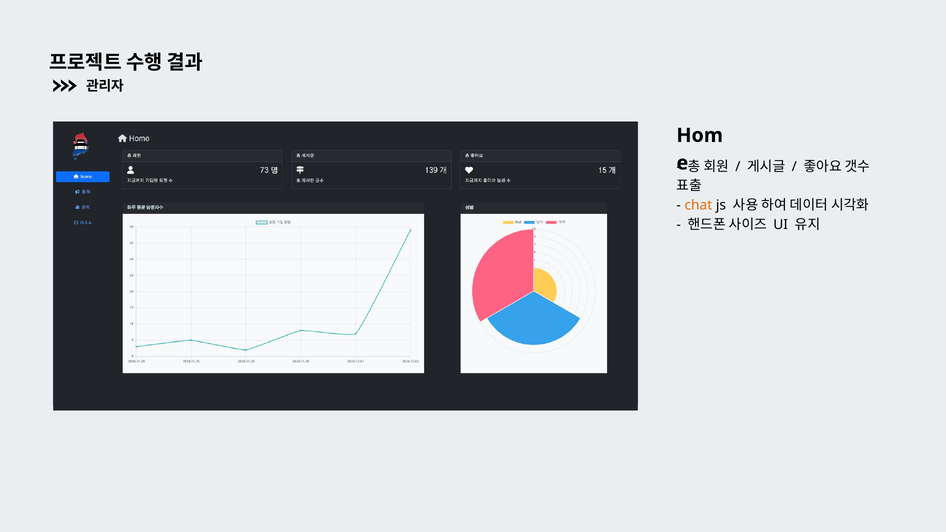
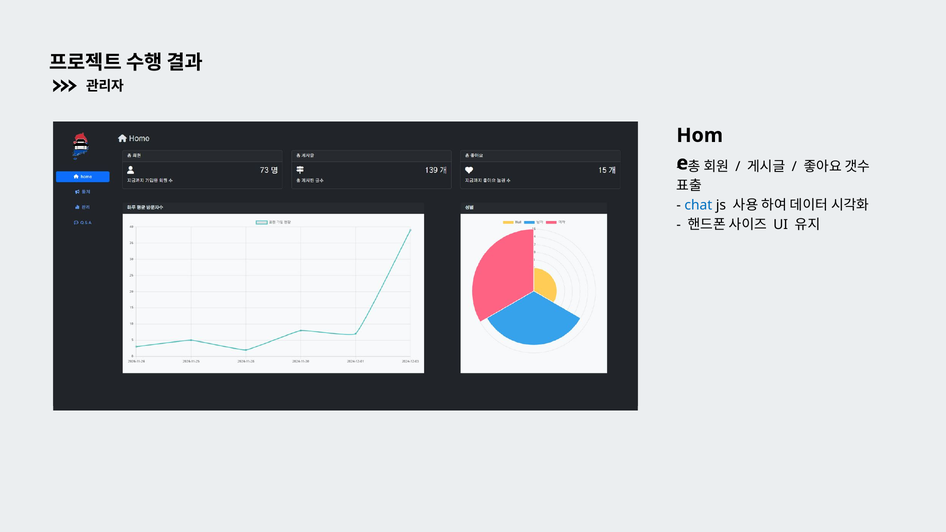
chat colour: orange -> blue (698, 205)
